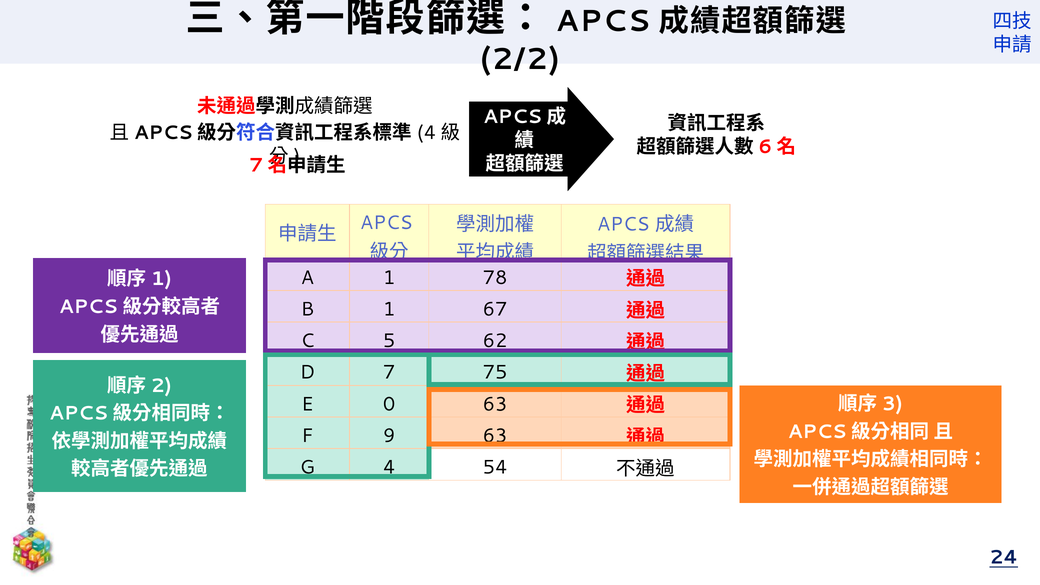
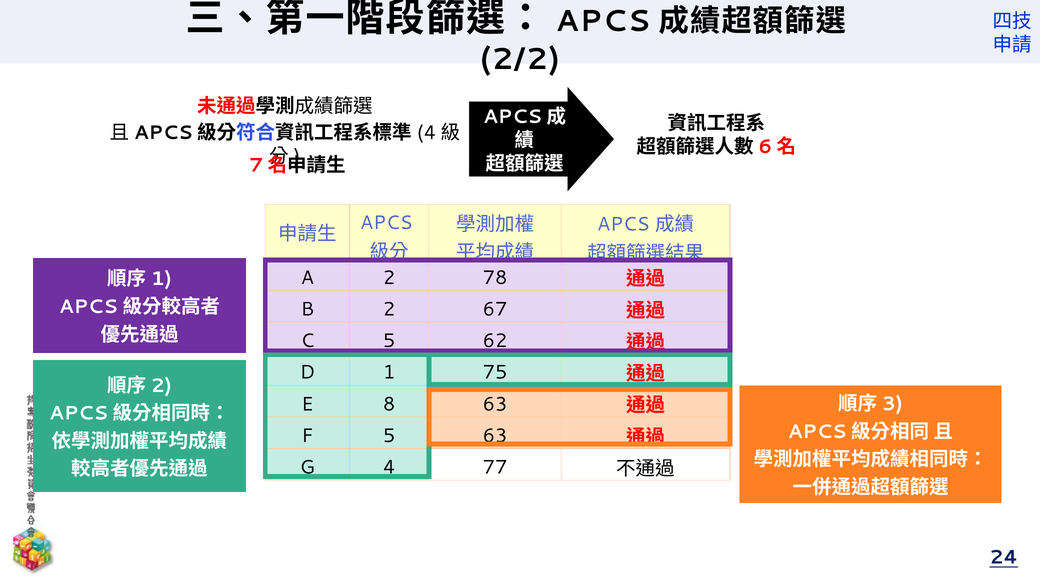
A 1: 1 -> 2 (389, 278)
B 1: 1 -> 2 (389, 309)
7: 7 -> 1 (389, 373)
0: 0 -> 8 (389, 404)
F 9: 9 -> 5 (389, 436)
54: 54 -> 77 (495, 467)
